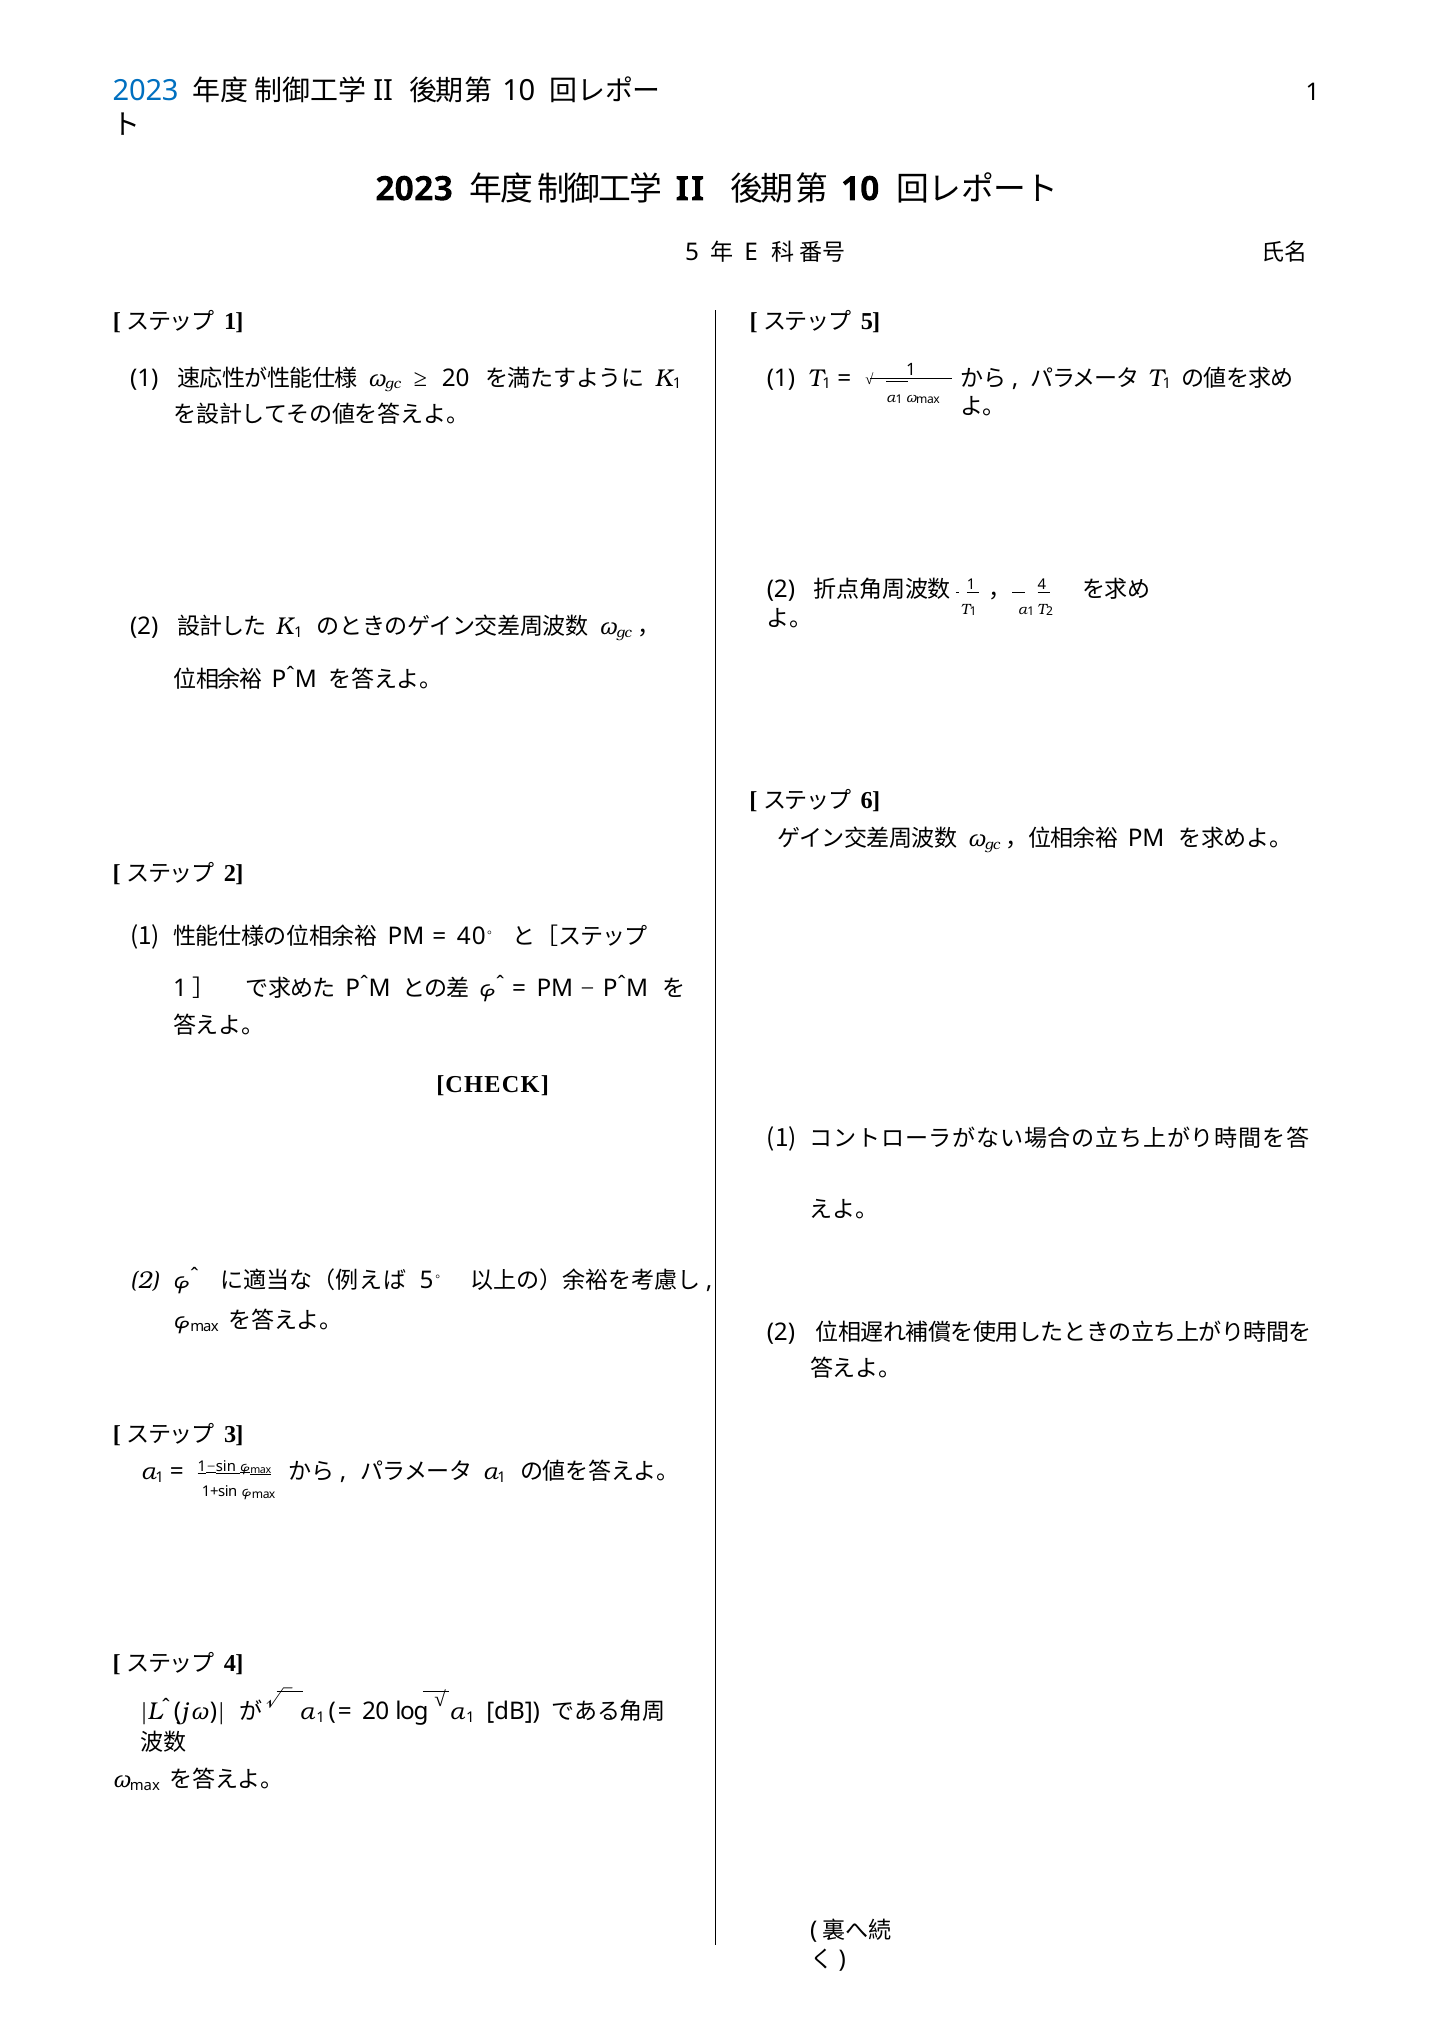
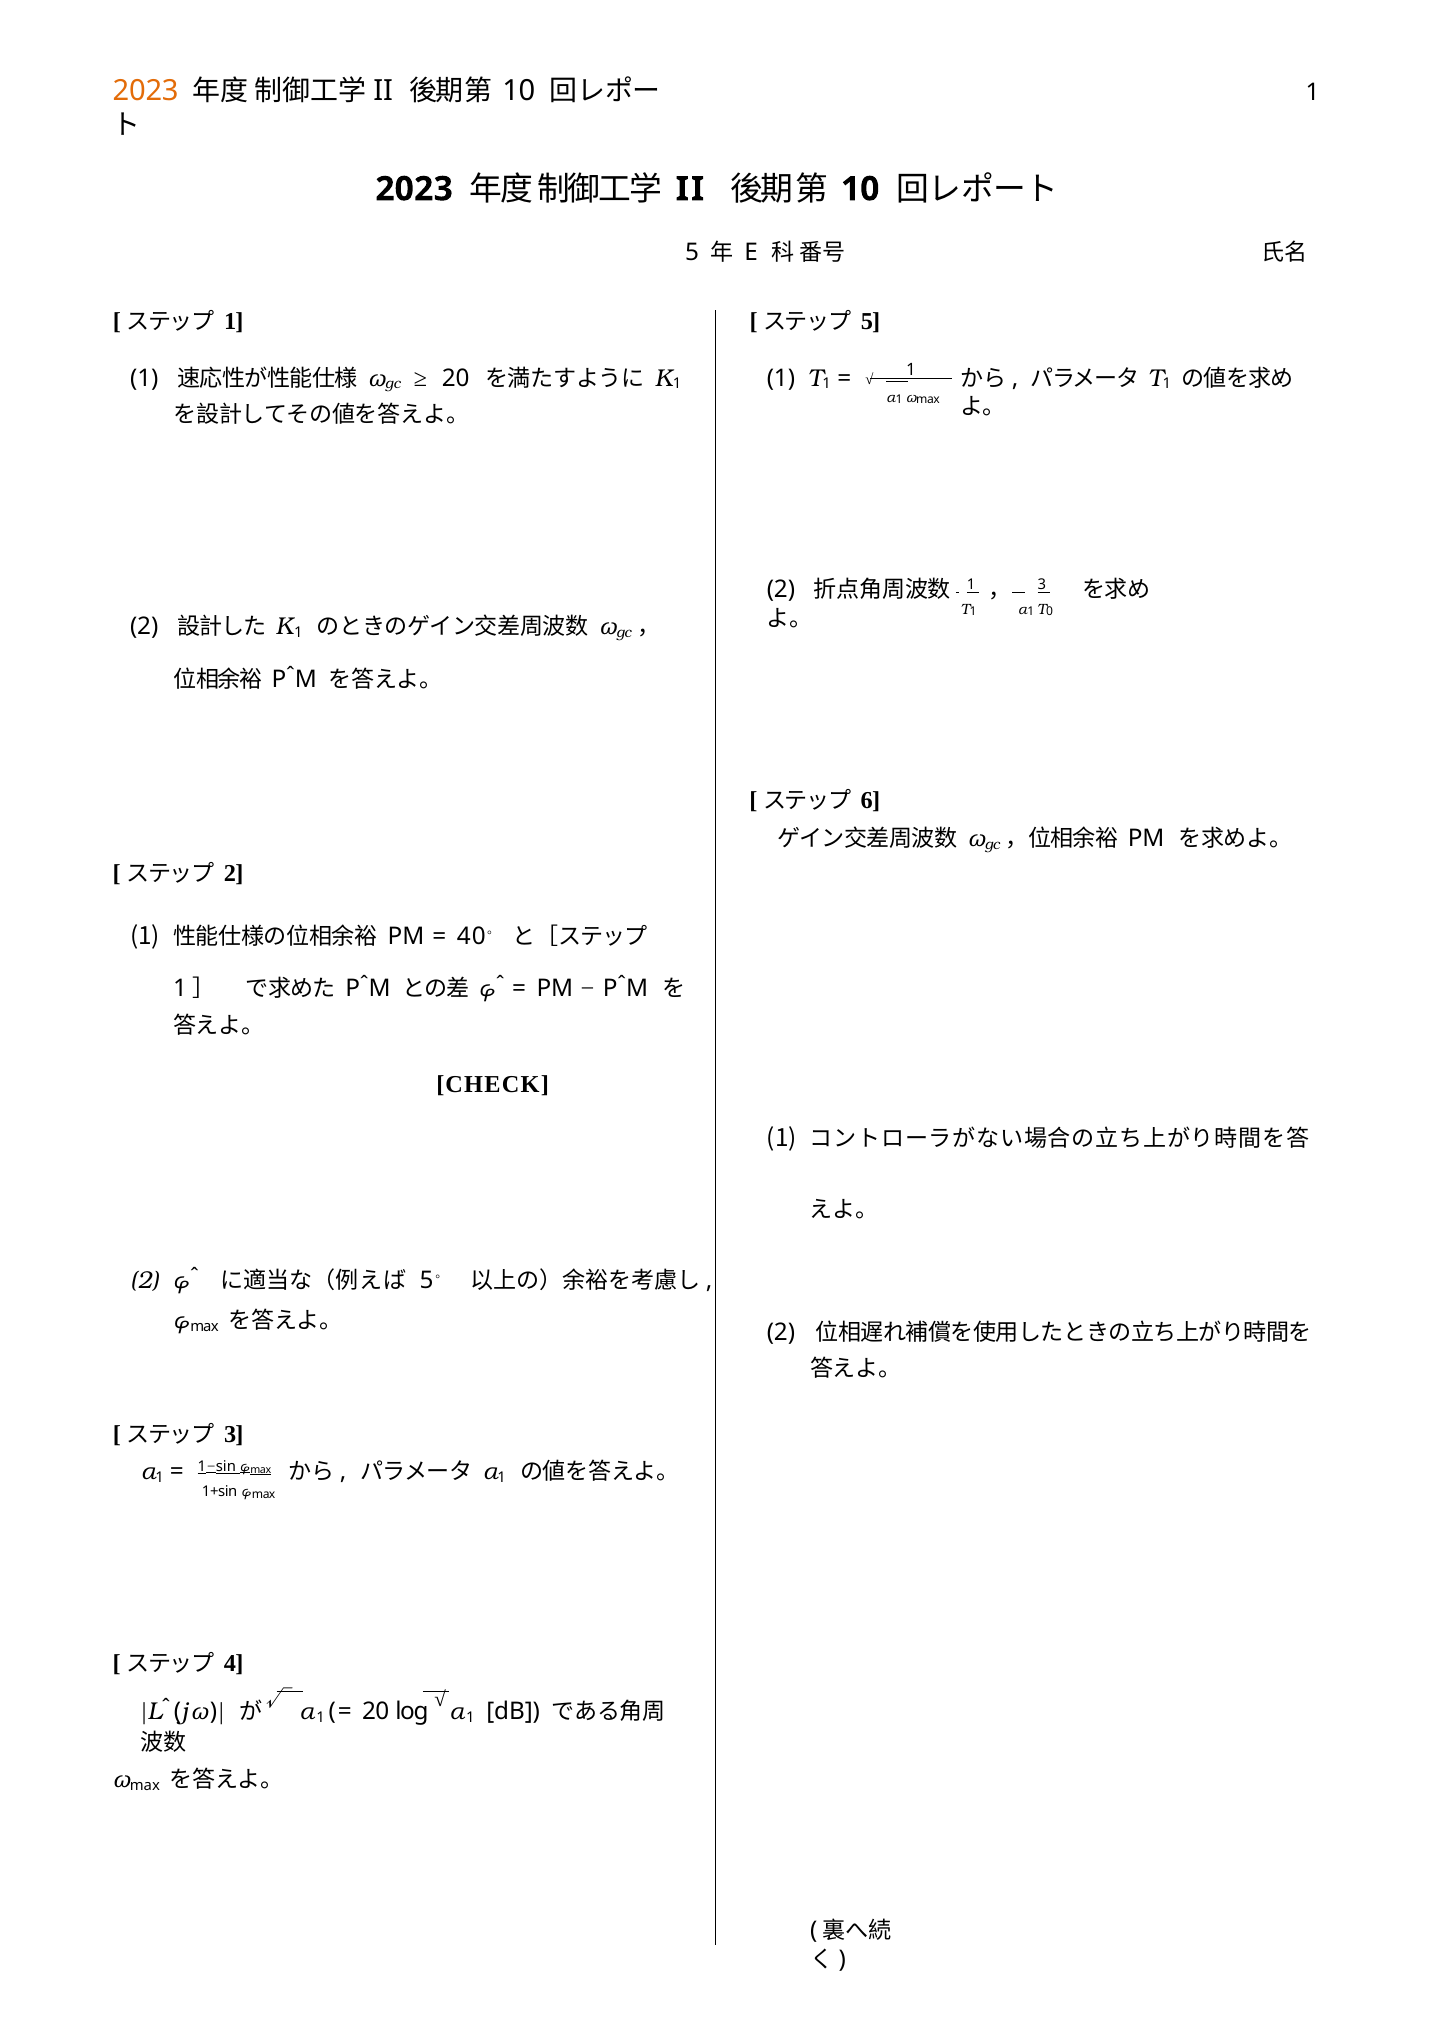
2023 colour: blue -> orange (146, 91)
4: 4 -> 3 (1042, 585)
2: 2 -> 0 (1050, 612)
